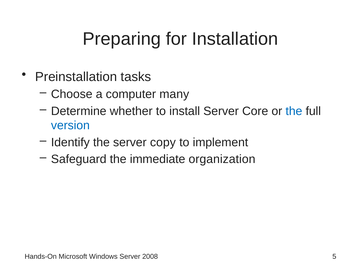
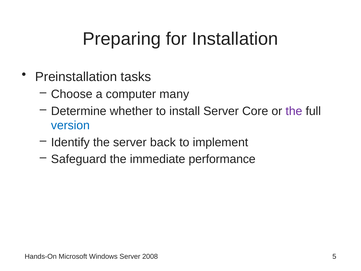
the colour: blue -> purple (294, 111)
copy: copy -> back (163, 142)
organization: organization -> performance (222, 159)
